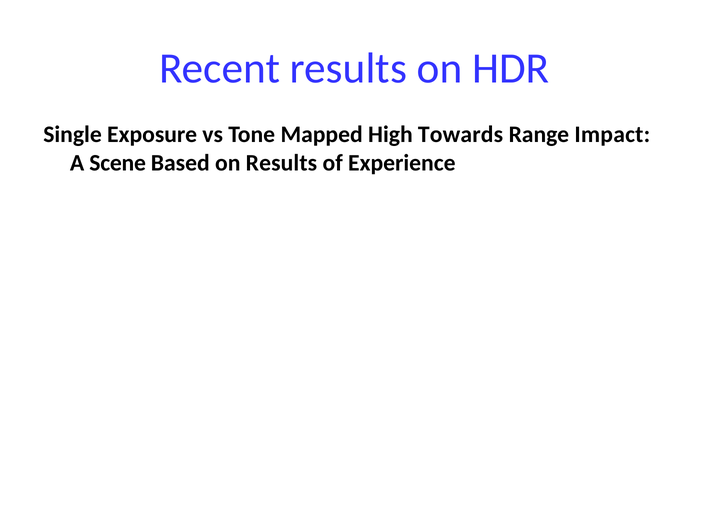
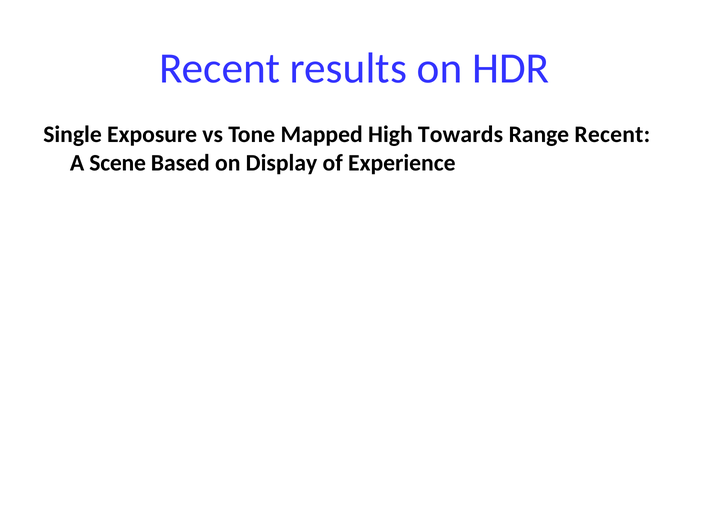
Range Impact: Impact -> Recent (612, 135)
on Results: Results -> Display (281, 163)
